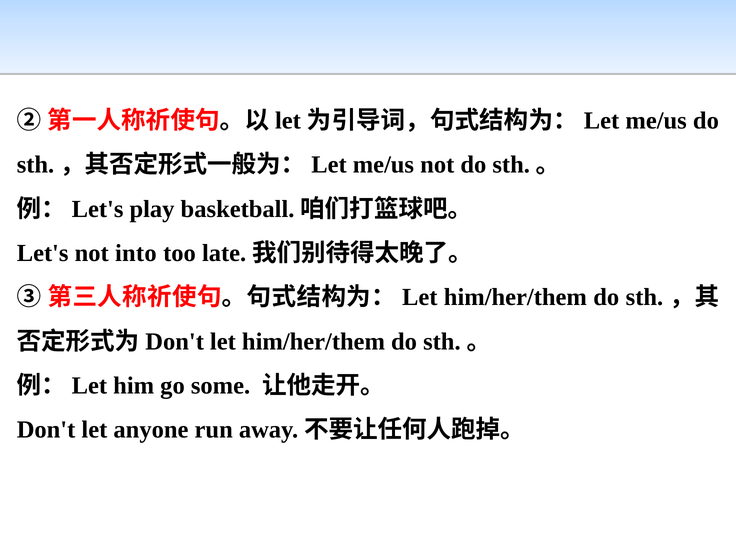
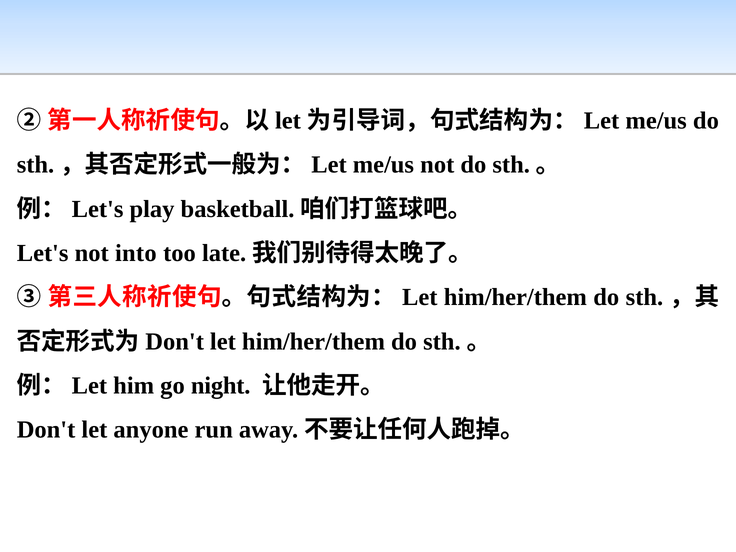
some: some -> night (221, 386)
